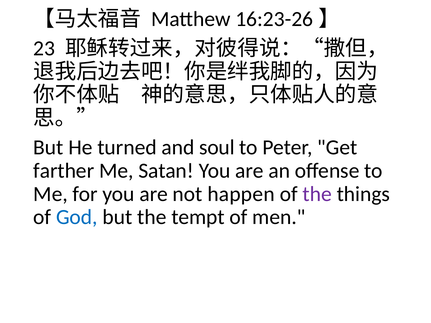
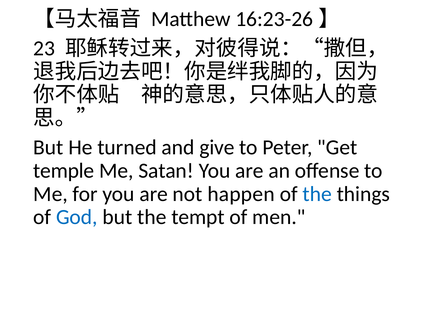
soul: soul -> give (217, 147)
farther: farther -> temple (64, 171)
the colour: purple -> blue (317, 194)
